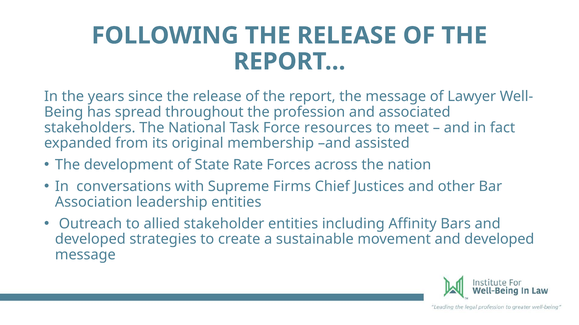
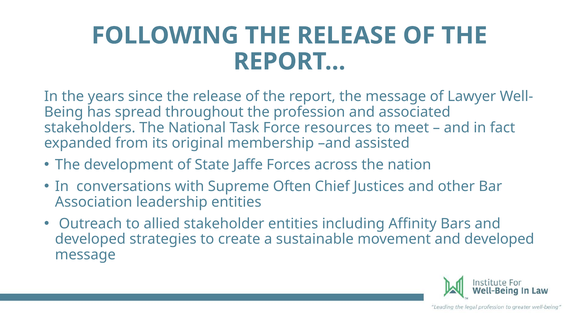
Rate: Rate -> Jaffe (248, 165)
Firms: Firms -> Often (292, 187)
